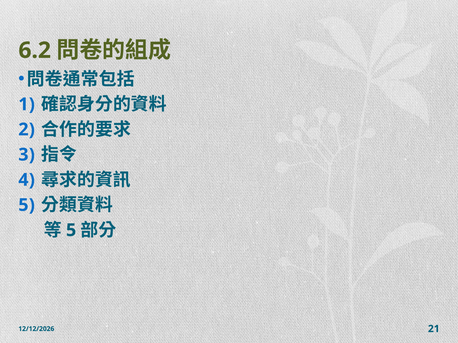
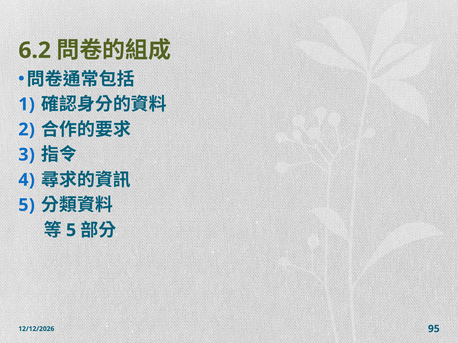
21: 21 -> 95 (434, 329)
